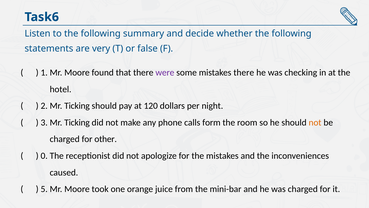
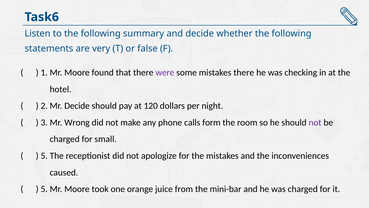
2 Mr Ticking: Ticking -> Decide (77, 106)
3 Mr Ticking: Ticking -> Wrong (77, 122)
not colour: orange -> purple (315, 122)
other: other -> small (106, 139)
0: 0 -> 5 (44, 155)
